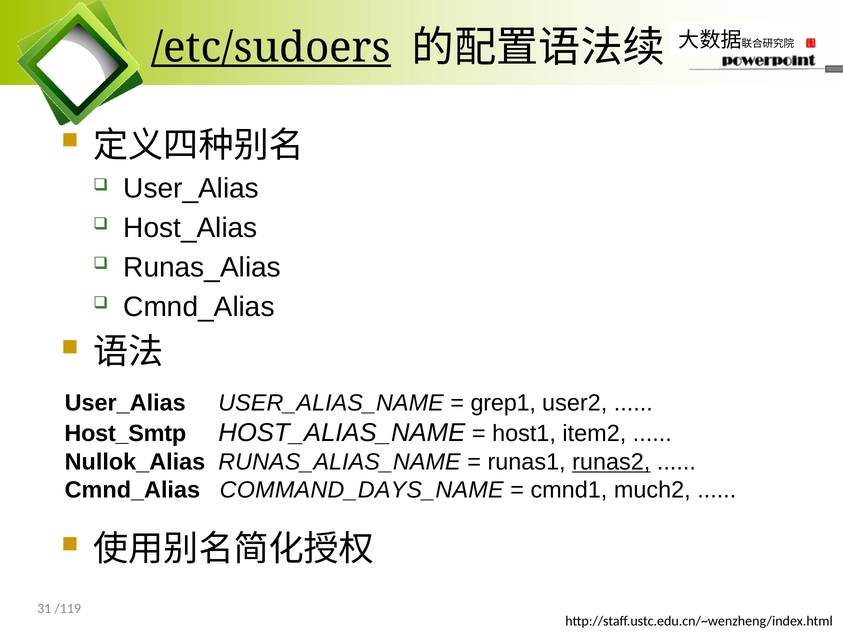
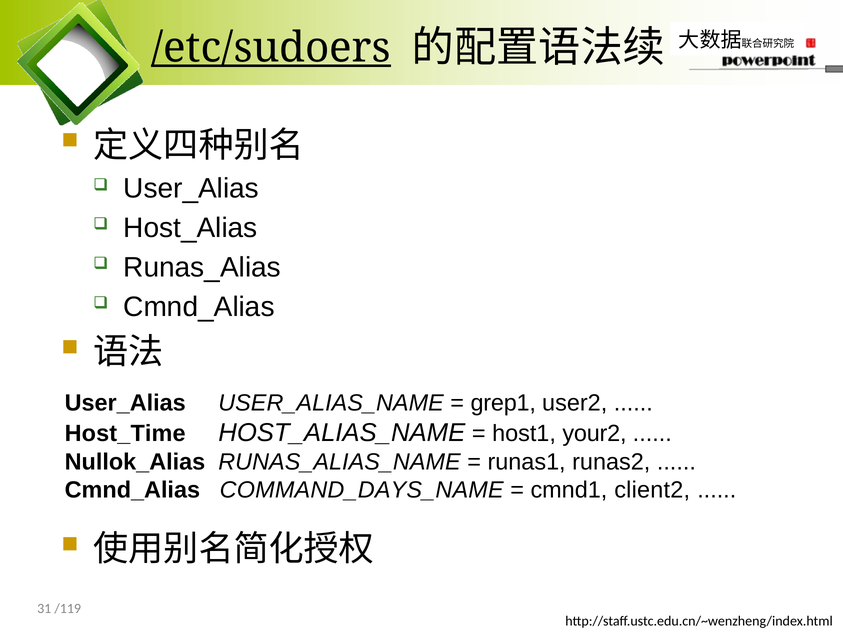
Host_Smtp: Host_Smtp -> Host_Time (125, 433)
item2: item2 -> your2 (594, 433)
runas2 underline: present -> none (611, 461)
much2: much2 -> client2 (652, 489)
